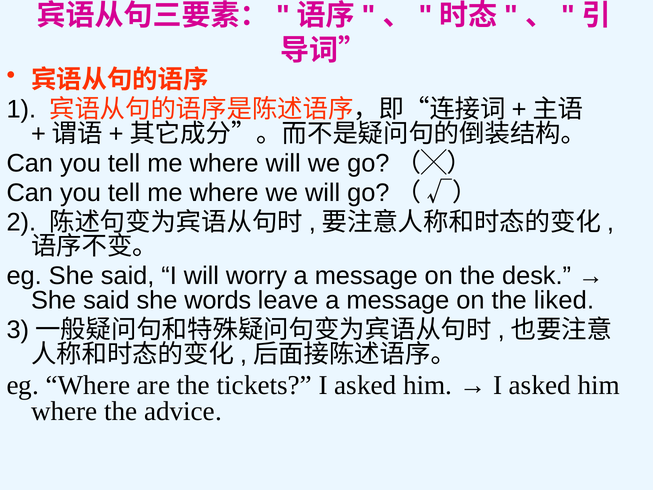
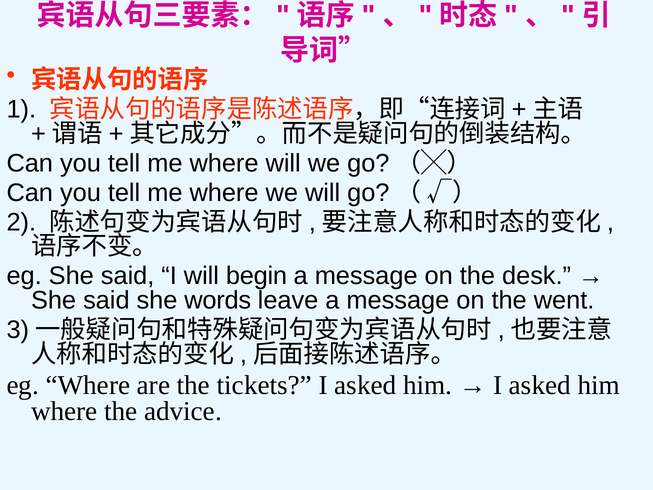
worry: worry -> begin (256, 276)
liked: liked -> went (564, 300)
